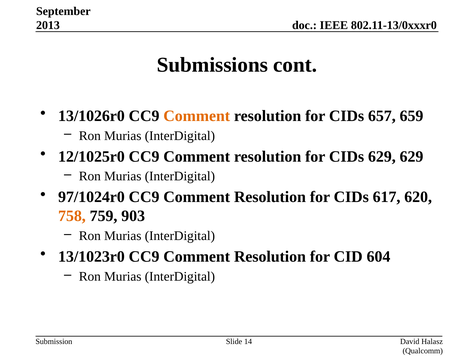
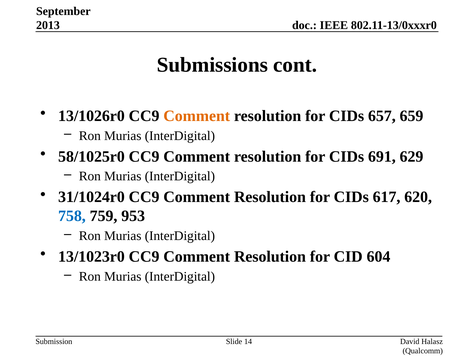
12/1025r0: 12/1025r0 -> 58/1025r0 (91, 156)
CIDs 629: 629 -> 691 (382, 156)
97/1024r0: 97/1024r0 -> 31/1024r0 (91, 197)
758 colour: orange -> blue (72, 216)
903: 903 -> 953 (133, 216)
